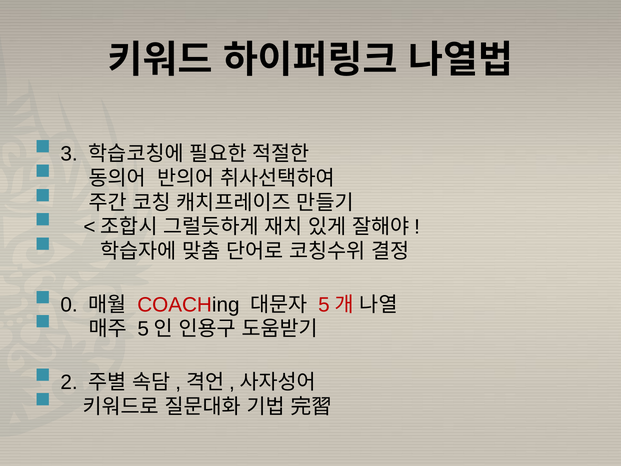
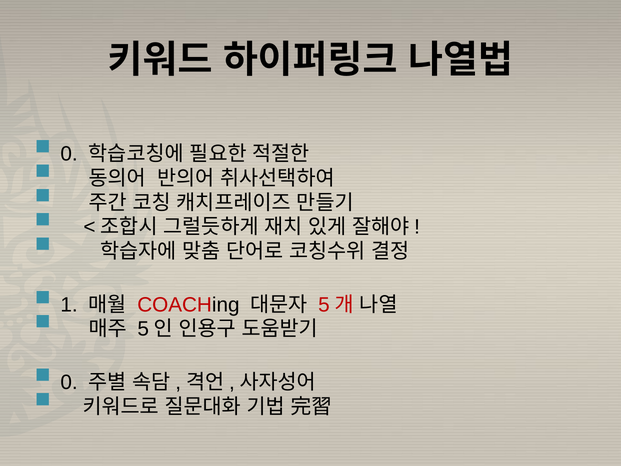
3: 3 -> 0 (69, 154)
0: 0 -> 1 (69, 305)
2: 2 -> 0 (69, 382)
